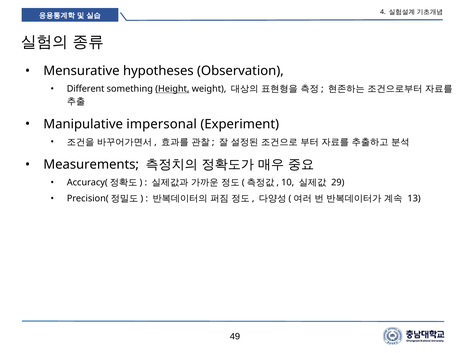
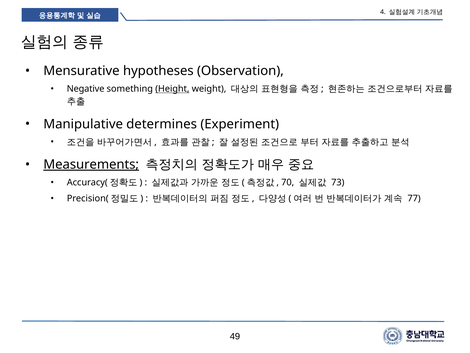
Different: Different -> Negative (86, 89)
impersonal: impersonal -> determines (162, 124)
Measurements underline: none -> present (91, 164)
10: 10 -> 70 (288, 182)
29: 29 -> 73 (338, 182)
13: 13 -> 77 (414, 198)
